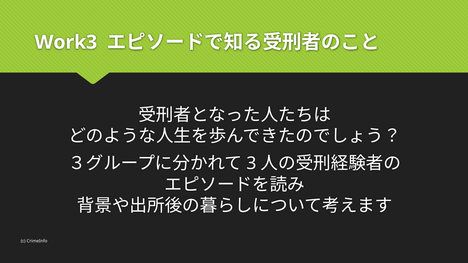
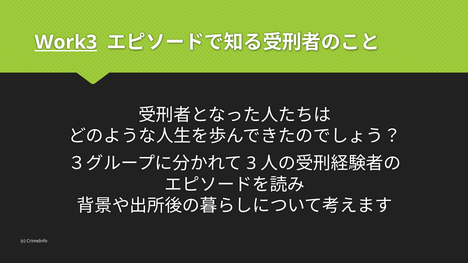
Work3 underline: none -> present (66, 42)
